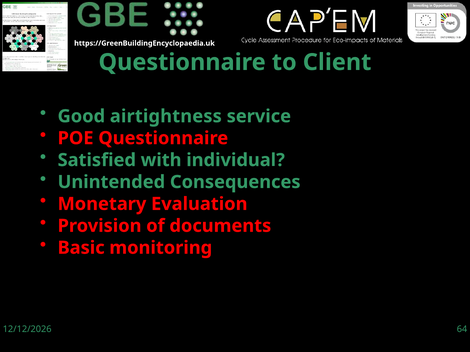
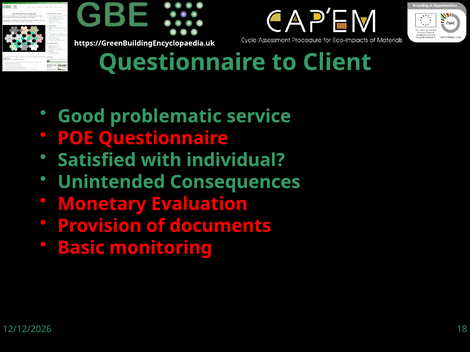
airtightness: airtightness -> problematic (166, 116)
64: 64 -> 18 (462, 330)
